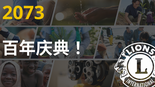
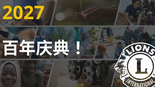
2073: 2073 -> 2027 (23, 13)
